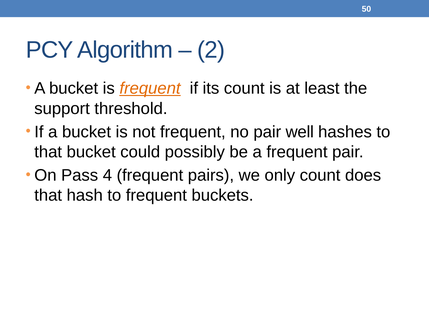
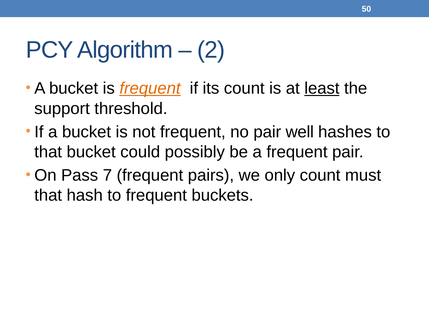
least underline: none -> present (322, 88)
4: 4 -> 7 (107, 175)
does: does -> must (363, 175)
